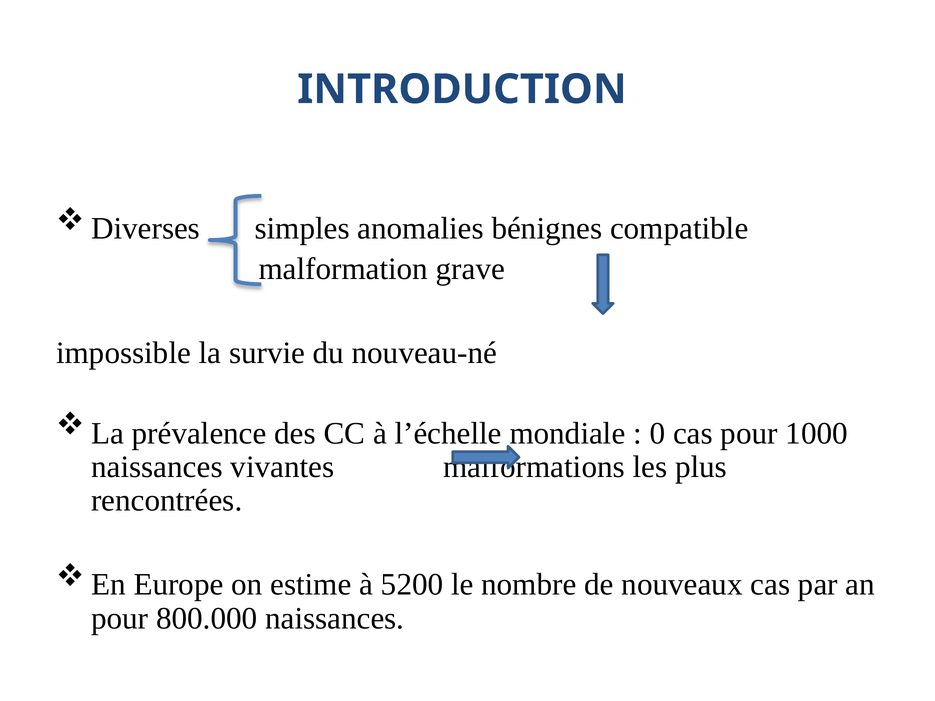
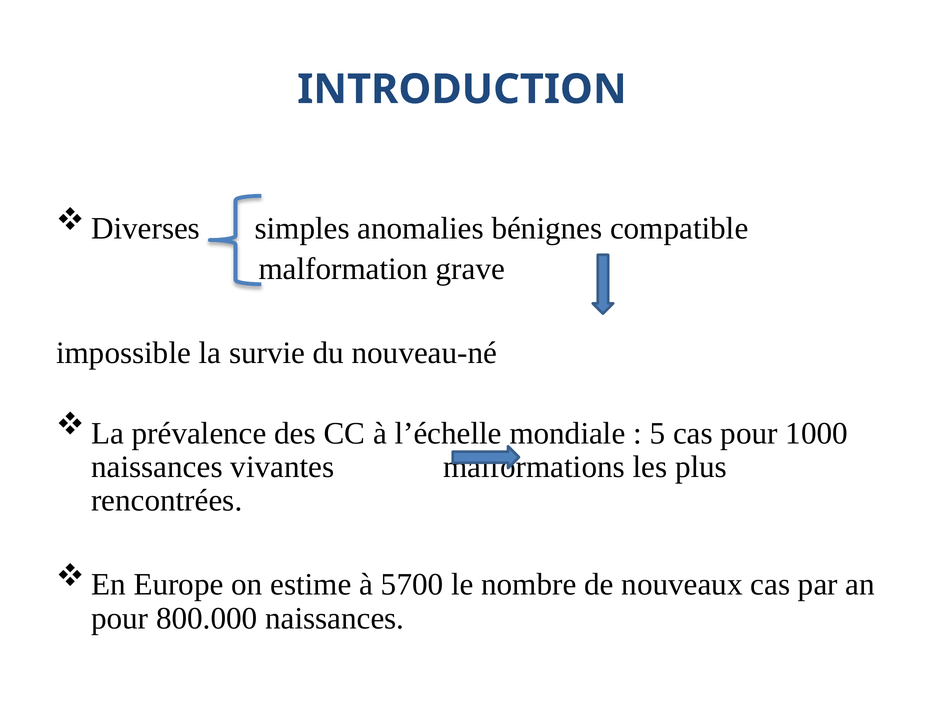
0: 0 -> 5 (657, 433)
5200: 5200 -> 5700 (412, 585)
